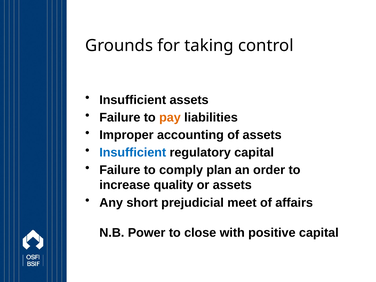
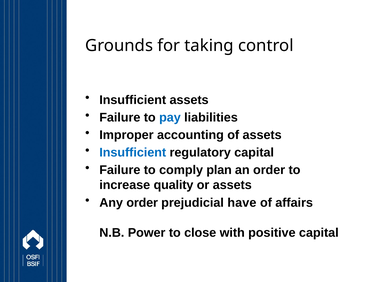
pay colour: orange -> blue (170, 117)
Any short: short -> order (142, 203)
meet: meet -> have (242, 203)
